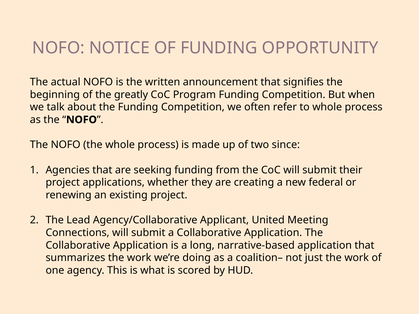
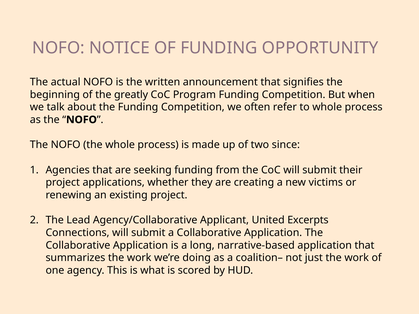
federal: federal -> victims (326, 183)
Meeting: Meeting -> Excerpts (308, 220)
